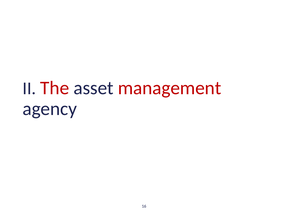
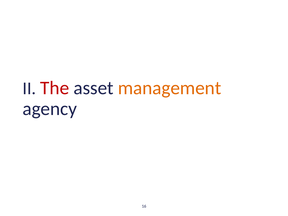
management colour: red -> orange (170, 88)
